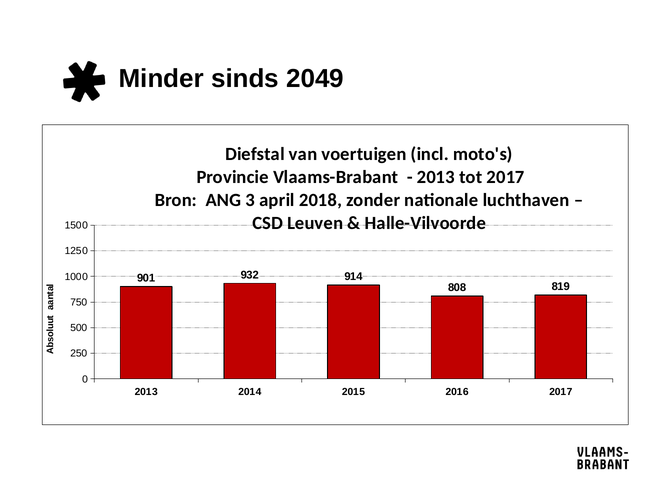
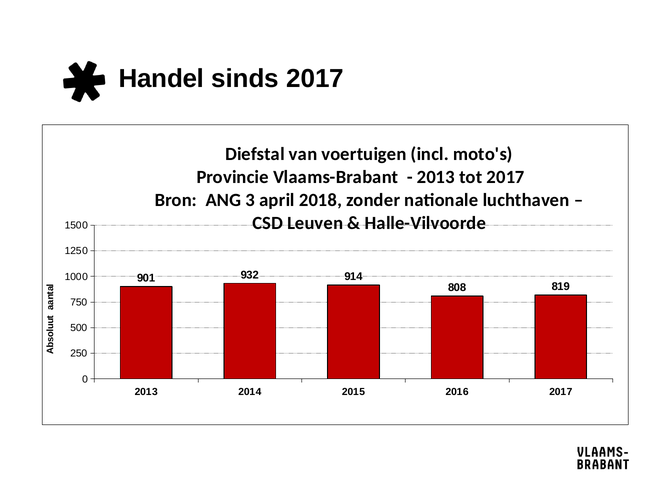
Minder: Minder -> Handel (161, 79)
sinds 2049: 2049 -> 2017 (315, 79)
